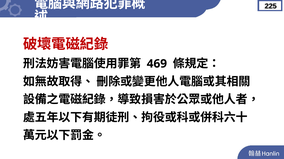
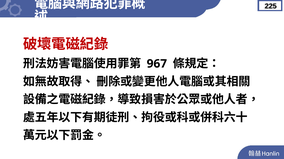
469: 469 -> 967 (157, 64)
